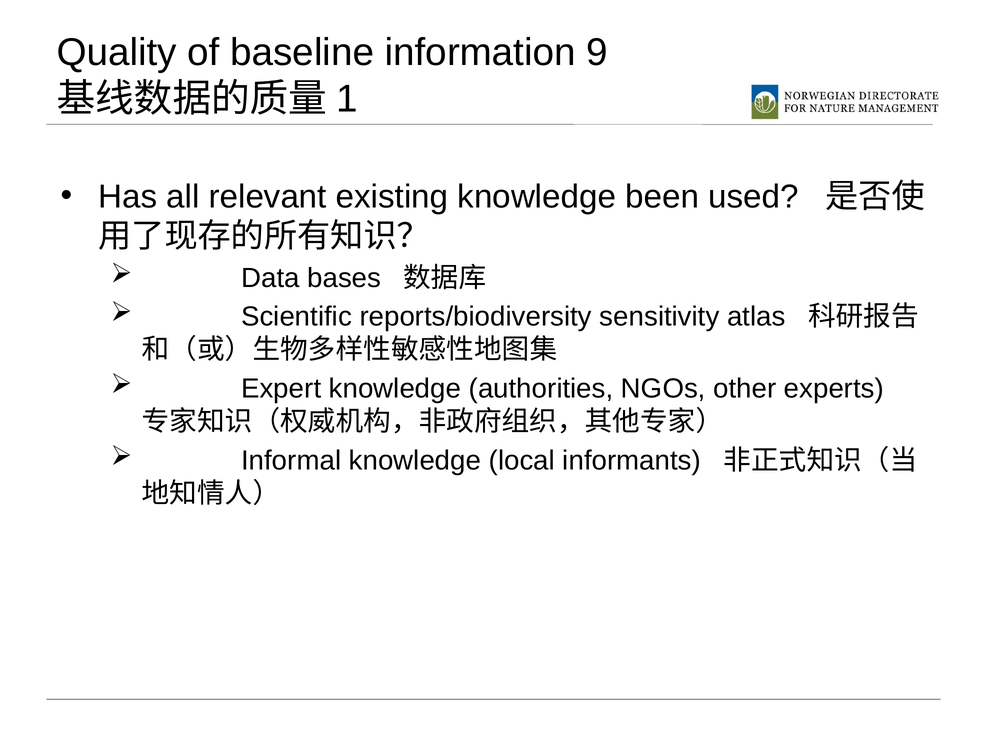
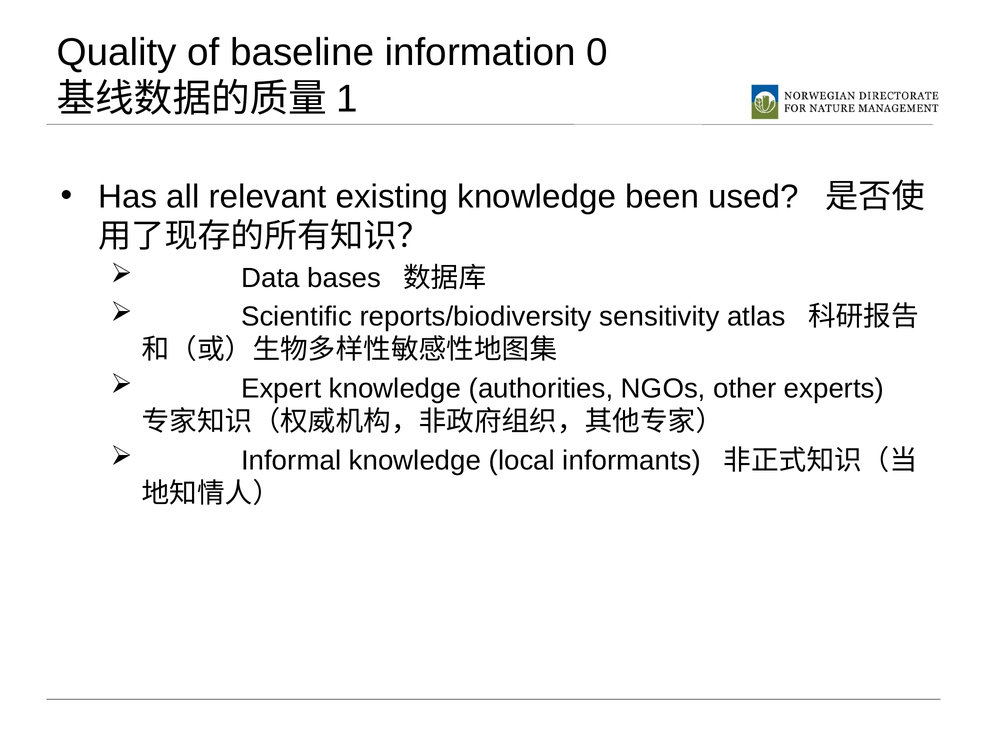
9: 9 -> 0 (597, 52)
